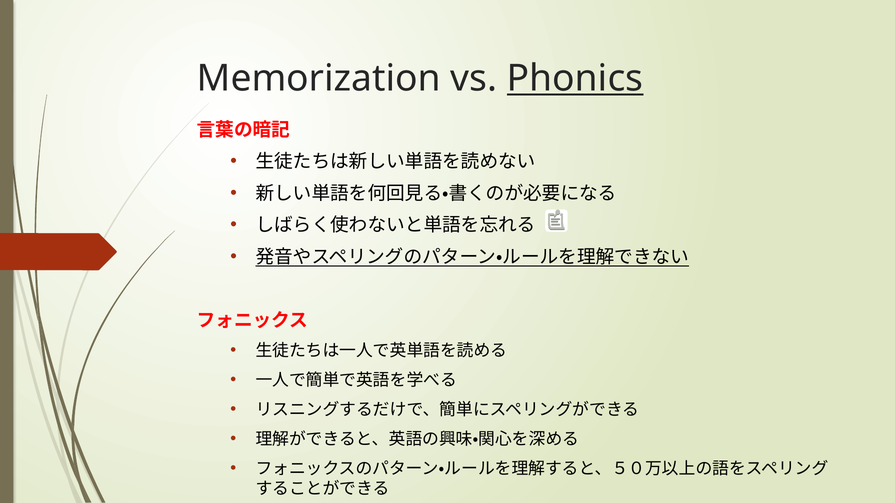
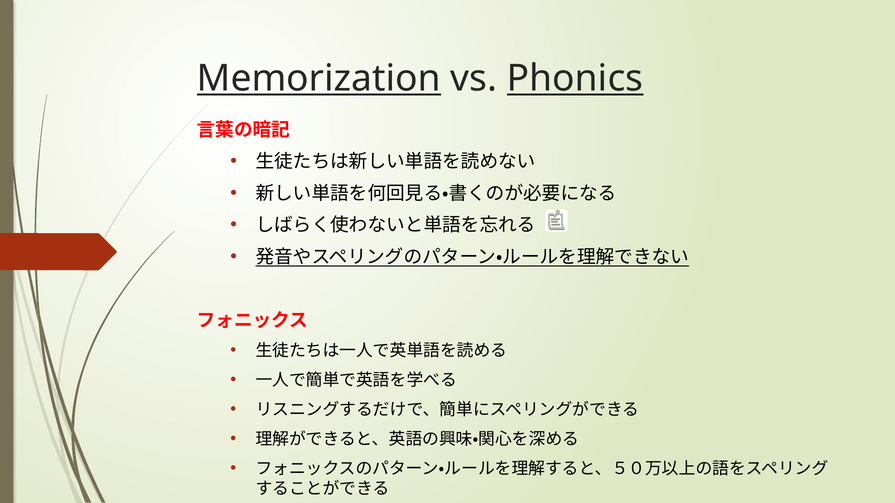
Memorization underline: none -> present (319, 78)
